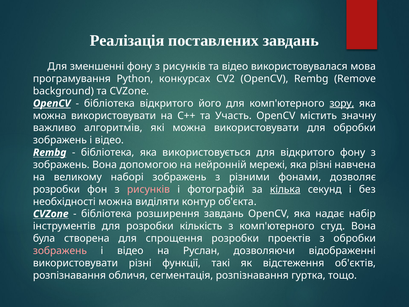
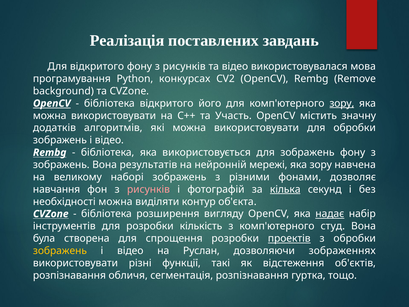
Для зменшенні: зменшенні -> відкритого (97, 66)
важливо: важливо -> додатків (54, 128)
для відкритого: відкритого -> зображень (307, 152)
допомогою: допомогою -> результатів (148, 165)
яка різні: різні -> зору (321, 165)
розробки: розробки -> навчання (57, 189)
розширення завдань: завдань -> вигляду (224, 214)
надає underline: none -> present (330, 214)
проектів underline: none -> present (289, 238)
зображень colour: pink -> yellow (60, 251)
відображенні: відображенні -> зображеннях (342, 251)
